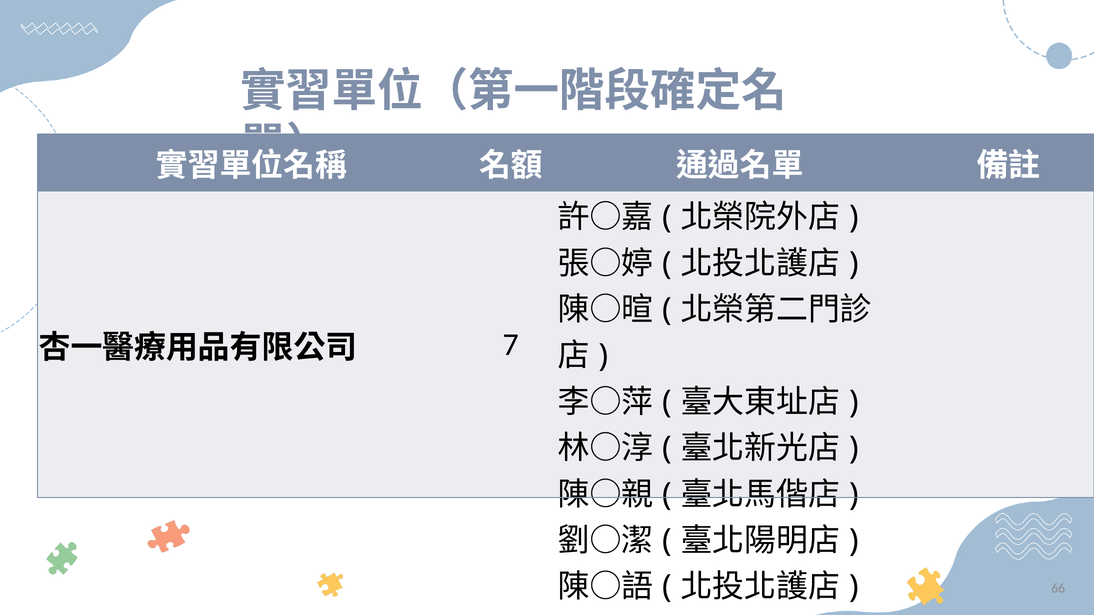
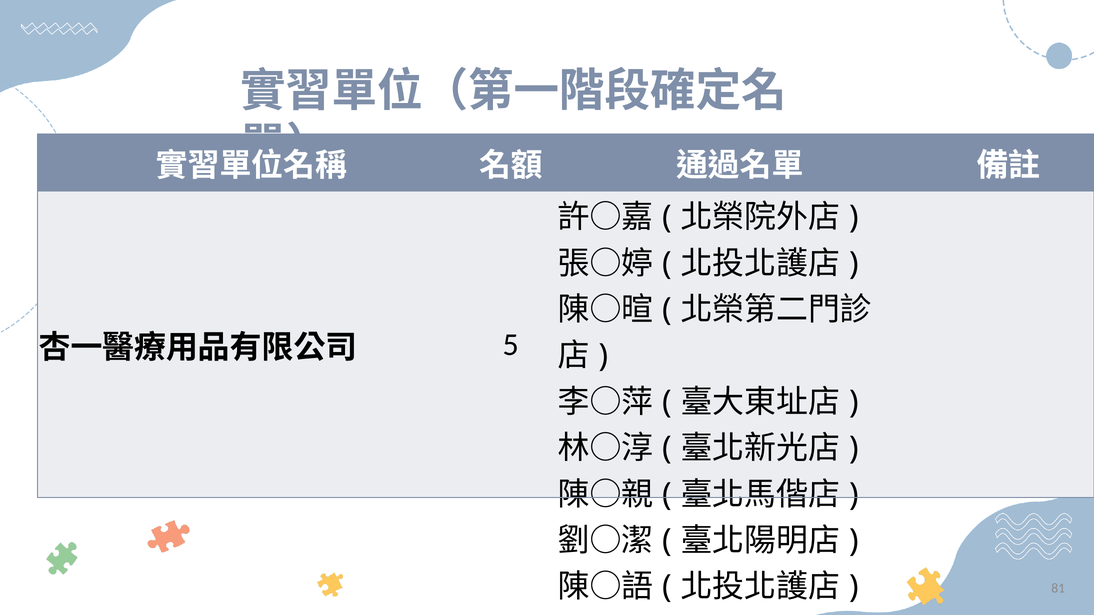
7: 7 -> 5 (511, 345)
66: 66 -> 81 (1058, 588)
